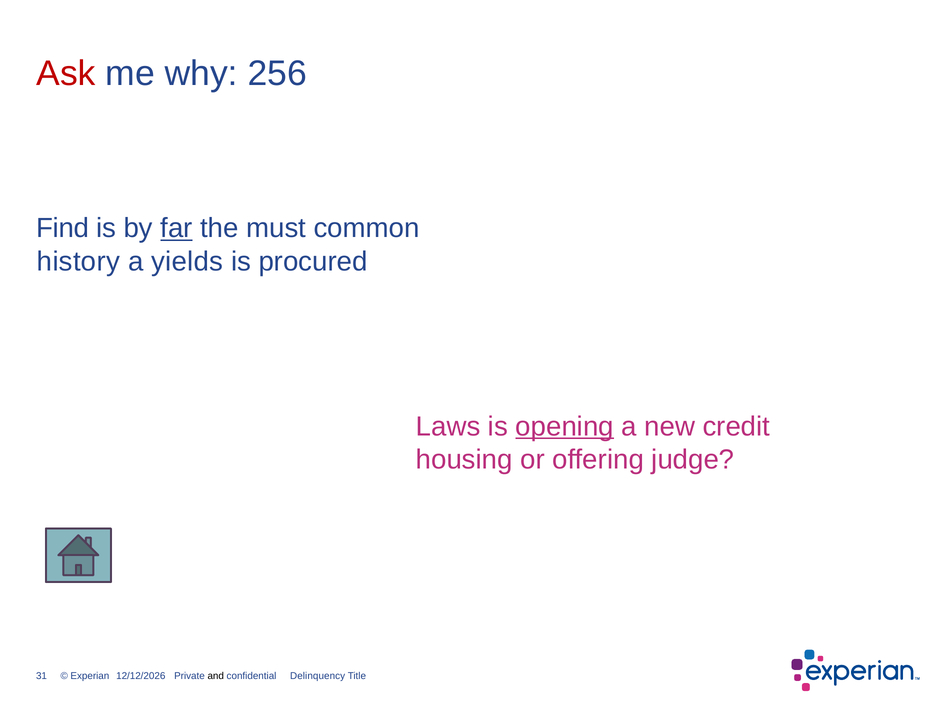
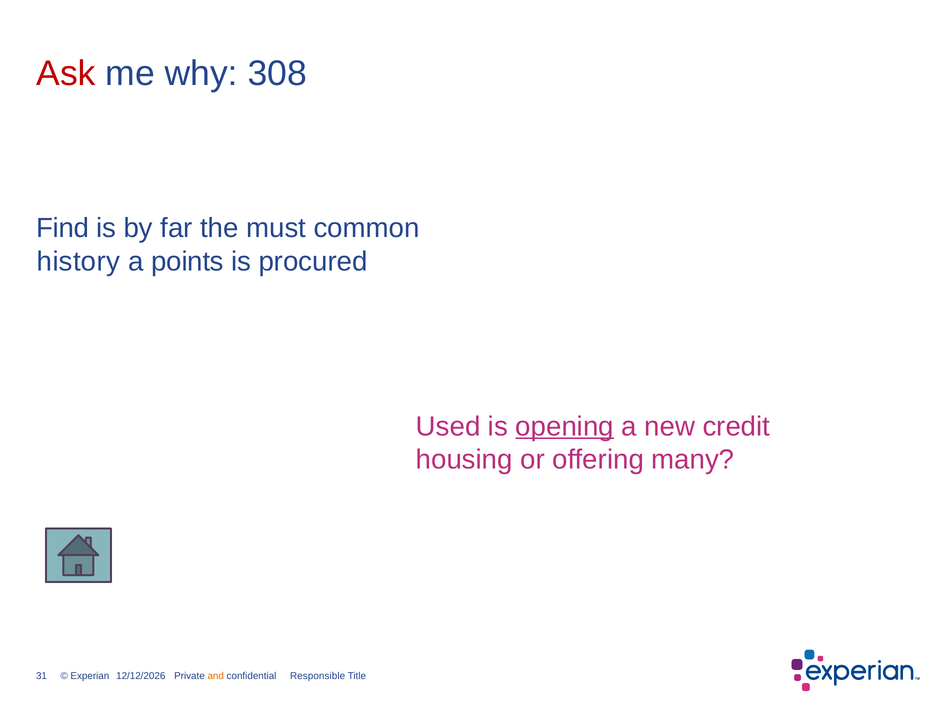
256: 256 -> 308 (277, 74)
far underline: present -> none (177, 228)
yields: yields -> points (188, 261)
Laws: Laws -> Used (448, 426)
judge: judge -> many (693, 460)
and colour: black -> orange (216, 676)
Delinquency: Delinquency -> Responsible (318, 676)
